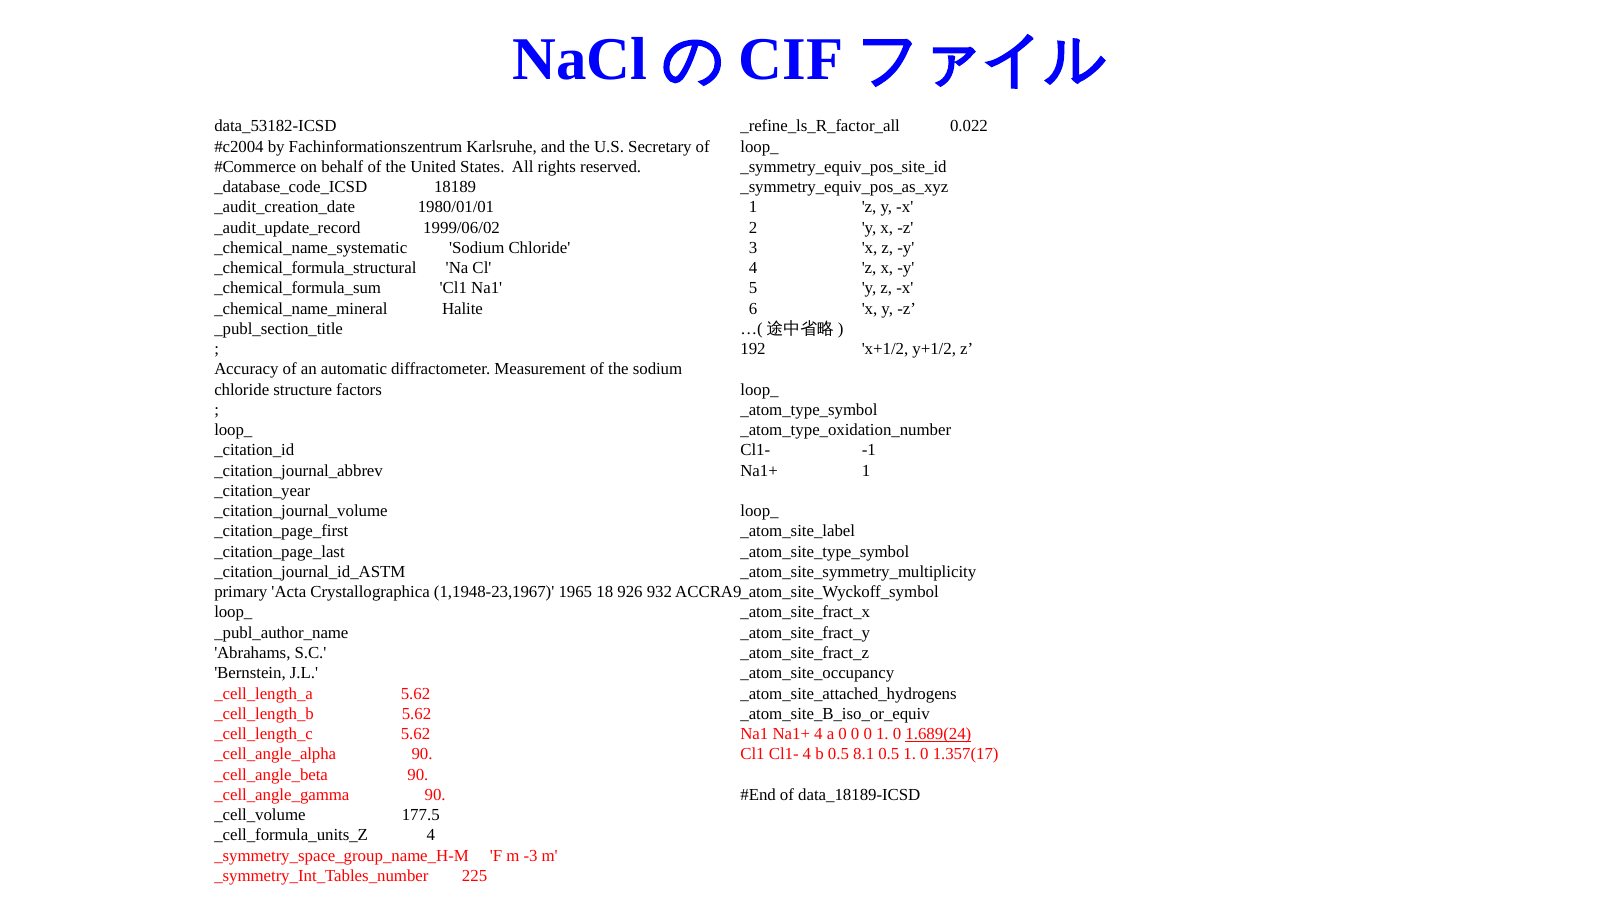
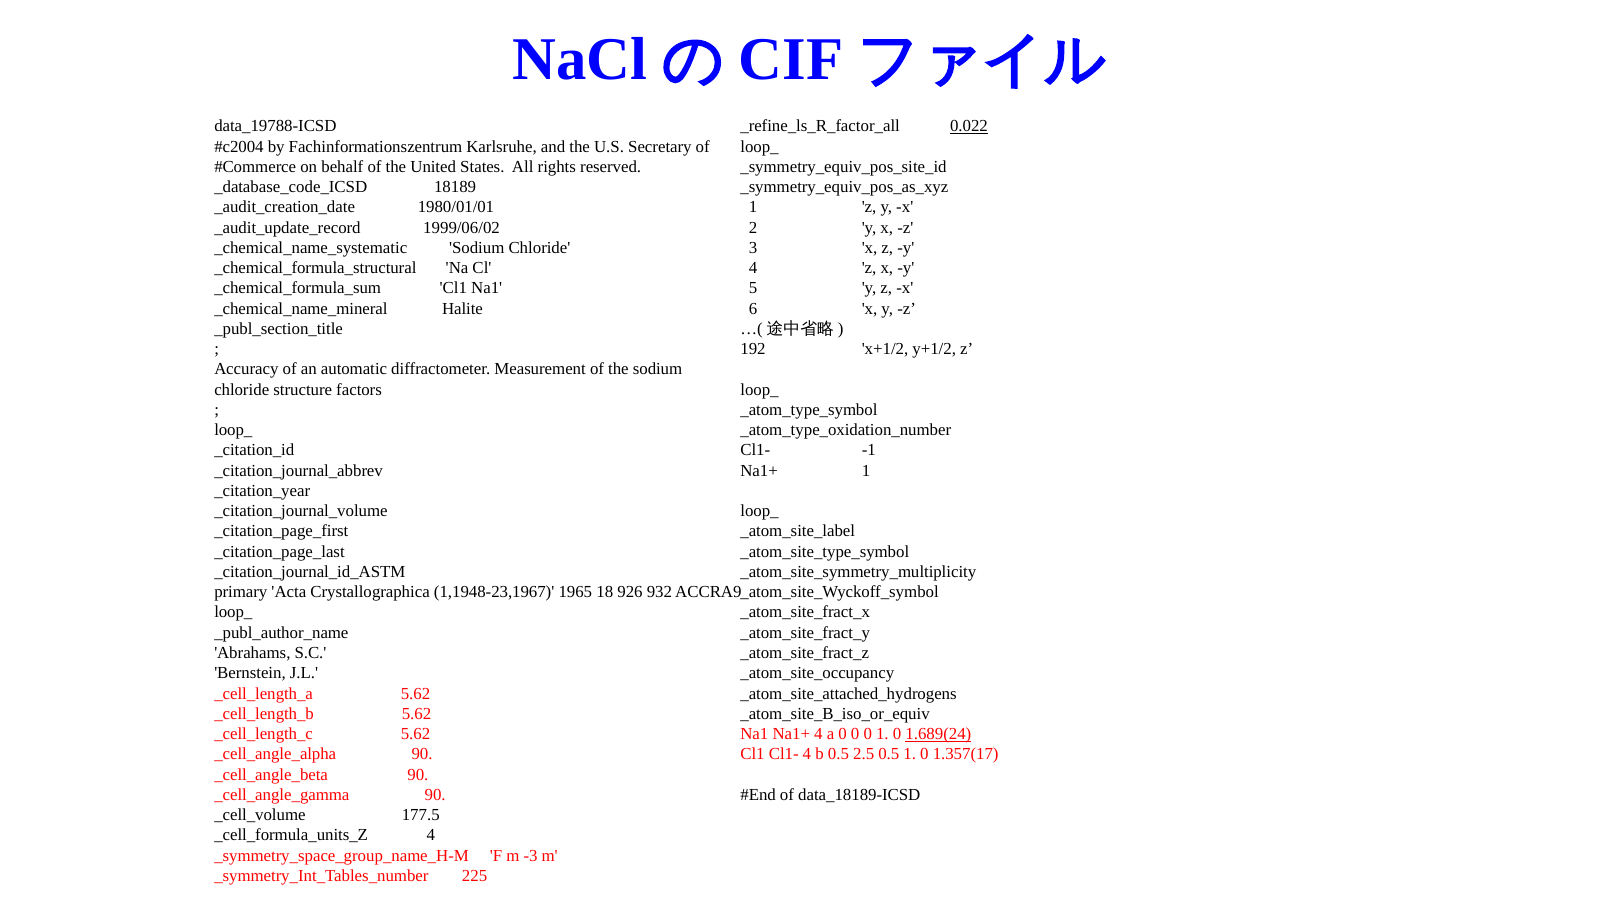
data_53182-ICSD: data_53182-ICSD -> data_19788-ICSD (275, 126)
0.022 underline: none -> present (969, 126)
8.1: 8.1 -> 2.5 (864, 755)
